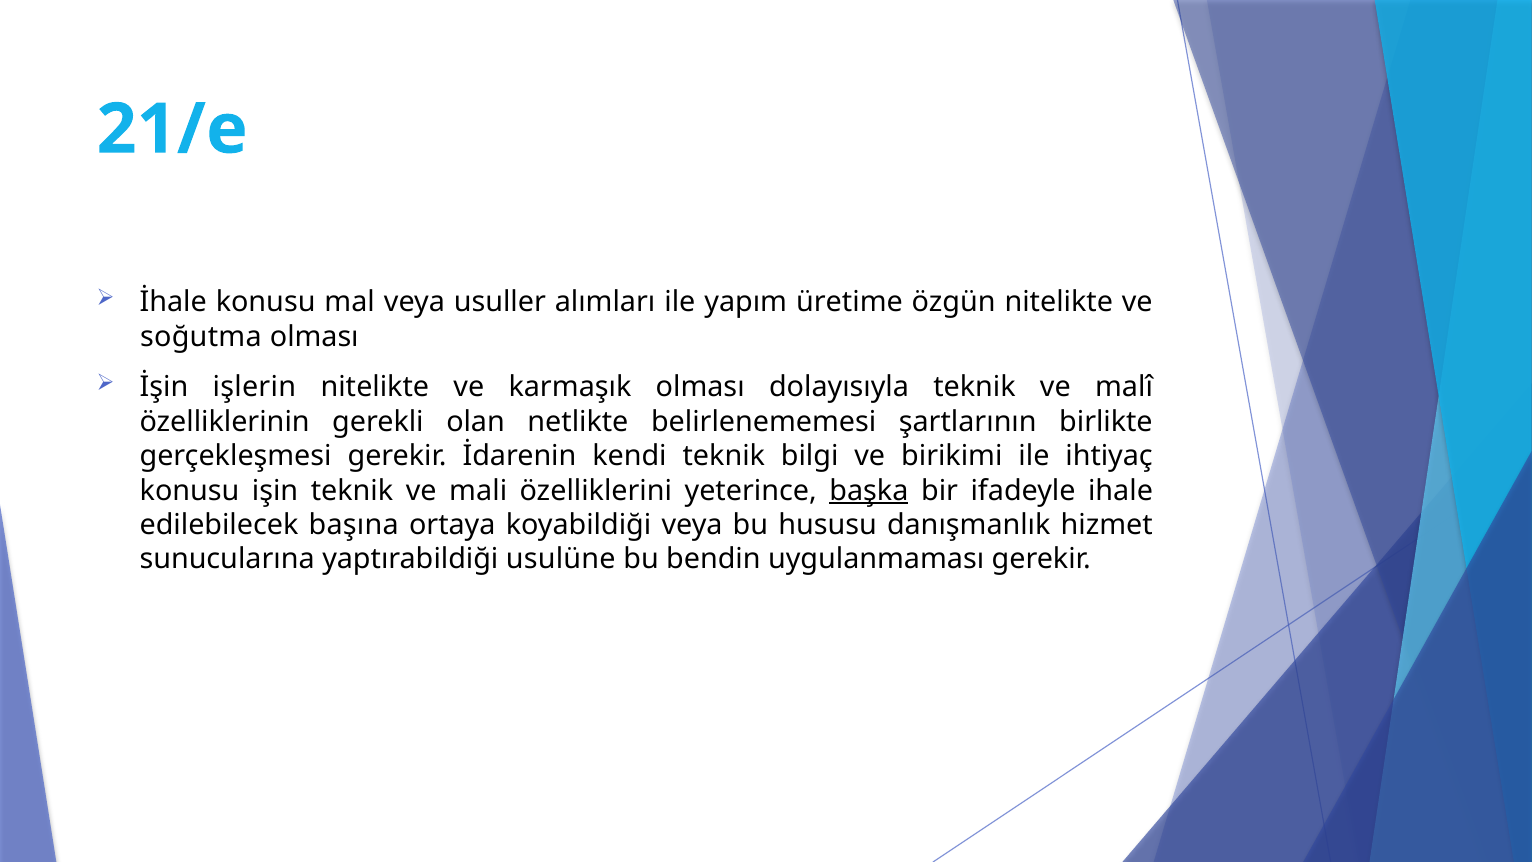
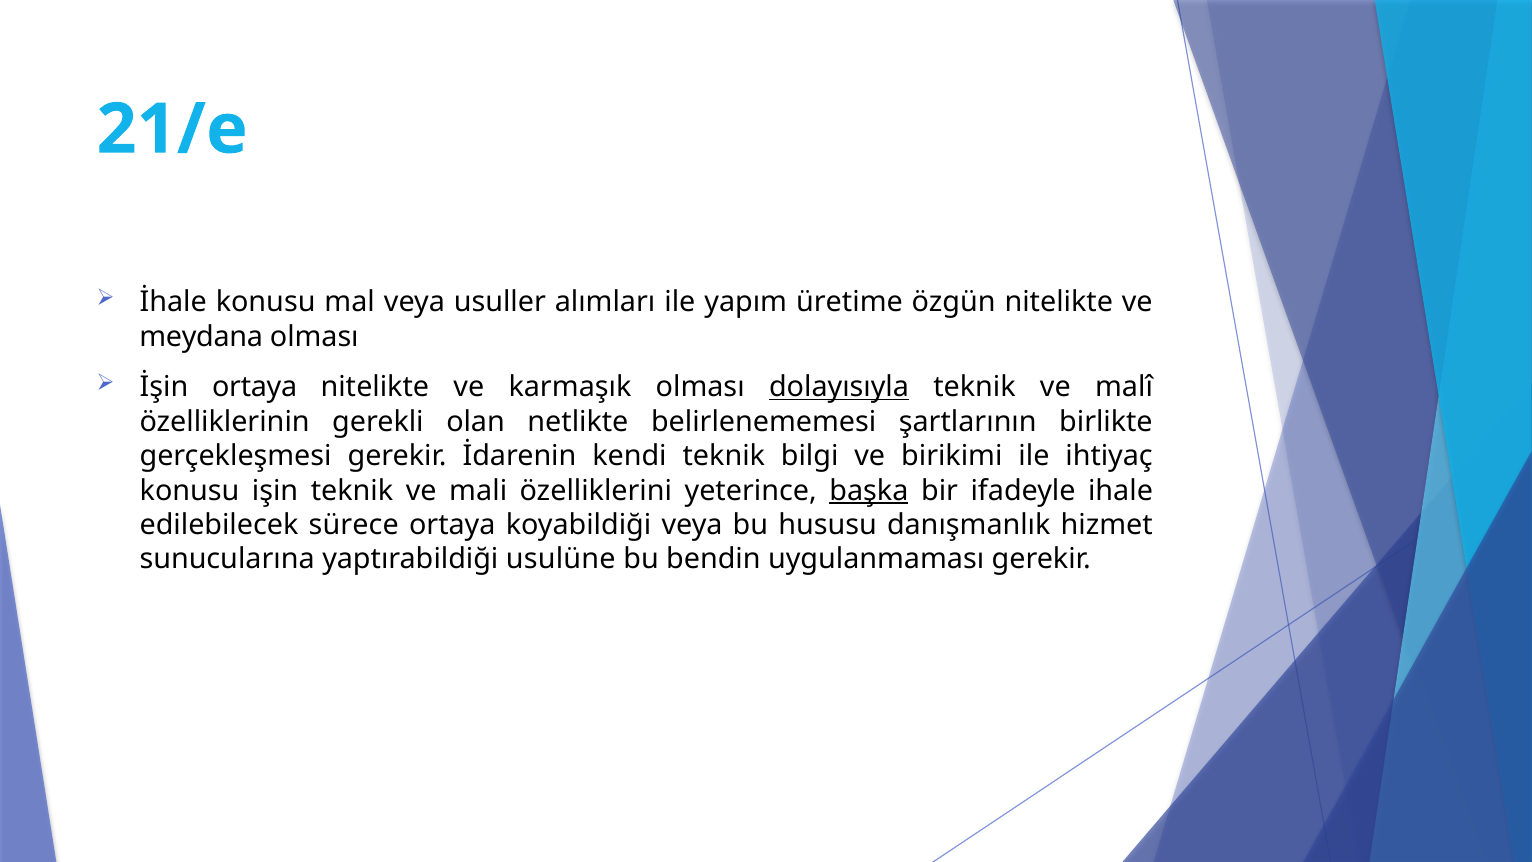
soğutma: soğutma -> meydana (201, 337)
İşin işlerin: işlerin -> ortaya (255, 387)
dolayısıyla underline: none -> present (839, 387)
başına: başına -> sürece (354, 525)
